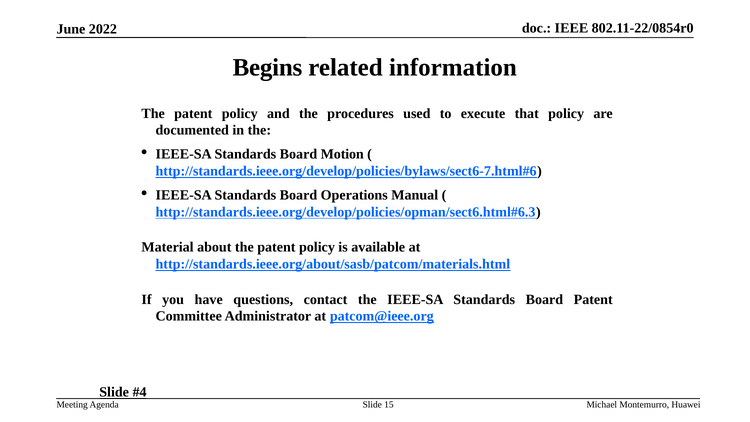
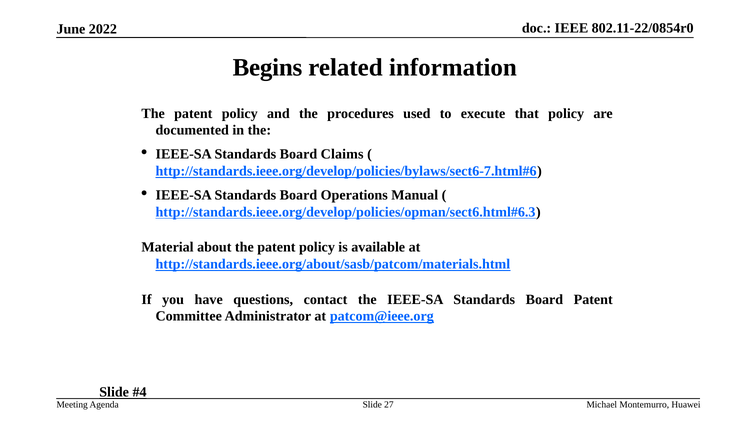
Motion: Motion -> Claims (342, 154)
15: 15 -> 27 (389, 405)
